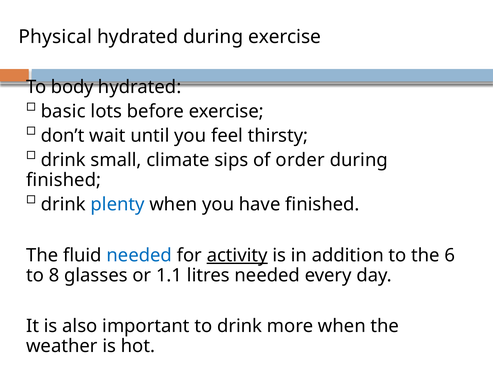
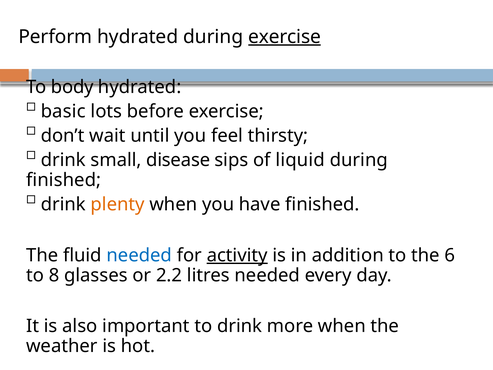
Physical: Physical -> Perform (55, 37)
exercise underline: none -> present (285, 37)
climate: climate -> disease (178, 160)
order: order -> liquid (300, 160)
plenty colour: blue -> orange (118, 204)
1.1: 1.1 -> 2.2 (169, 275)
